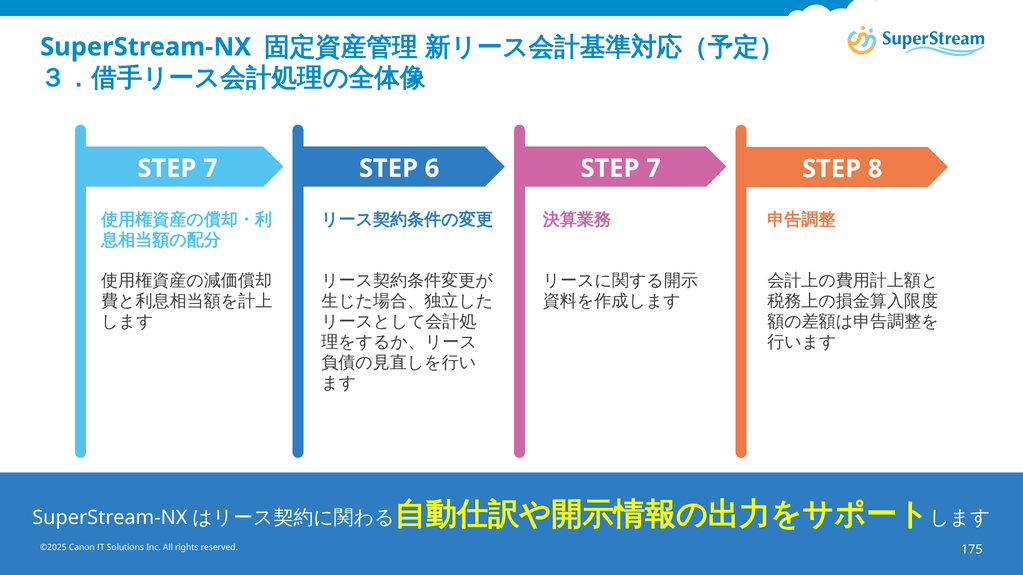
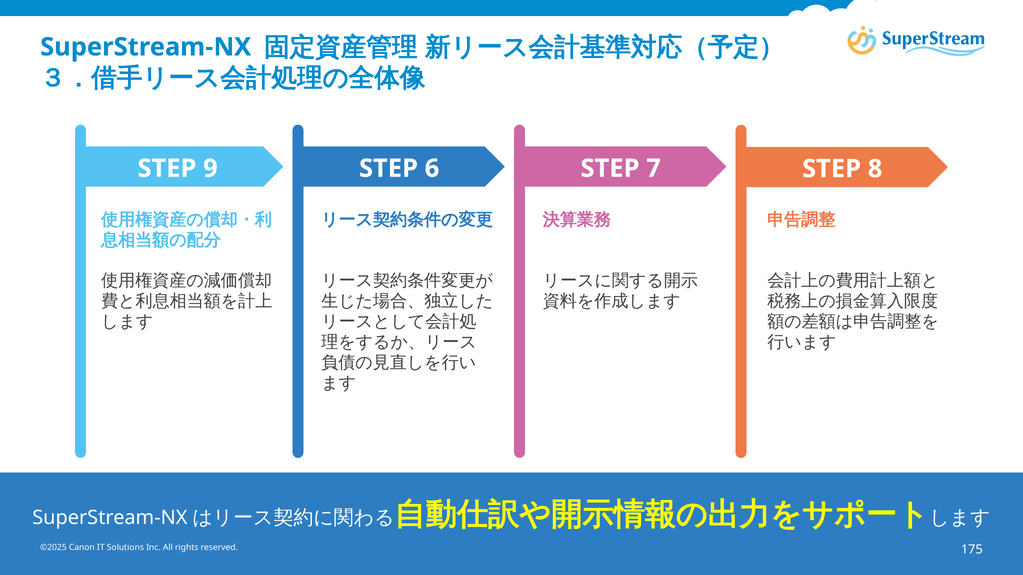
7: 7 -> 9 (210, 169)
